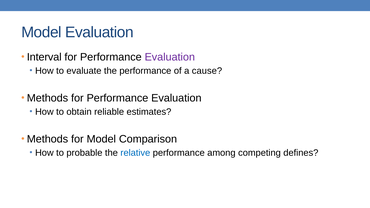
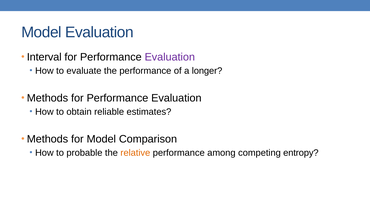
cause: cause -> longer (207, 71)
relative colour: blue -> orange (135, 153)
defines: defines -> entropy (301, 153)
